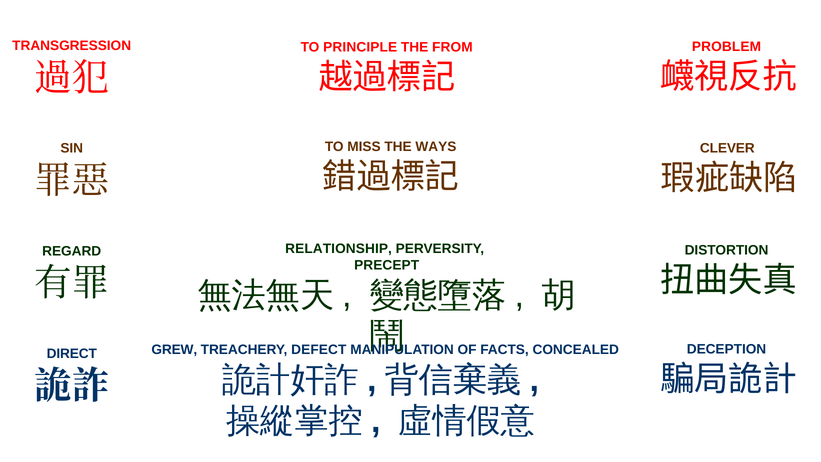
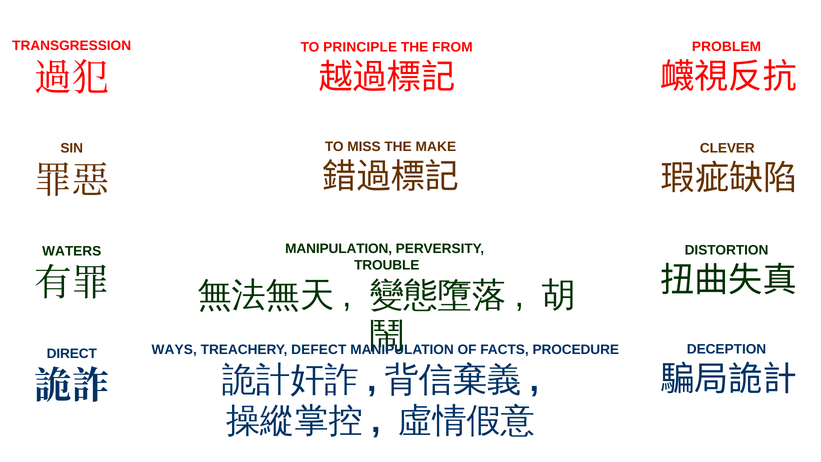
WAYS: WAYS -> MAKE (436, 147)
RELATIONSHIP: RELATIONSHIP -> MANIPULATION (339, 249)
REGARD: REGARD -> WATERS (72, 251)
PRECEPT: PRECEPT -> TROUBLE (387, 265)
GREW: GREW -> WAYS (174, 349)
CONCEALED: CONCEALED -> PROCEDURE (576, 349)
